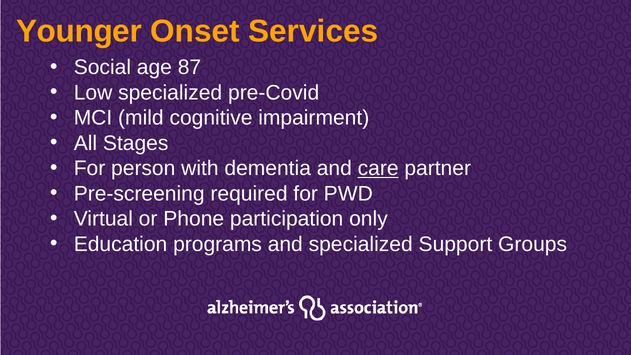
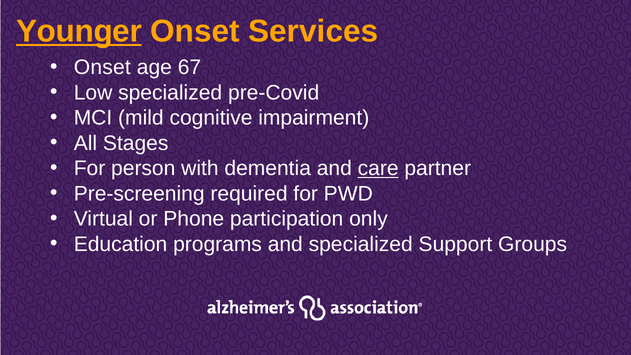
Younger underline: none -> present (79, 31)
Social: Social -> Onset (102, 67)
87: 87 -> 67 (189, 67)
